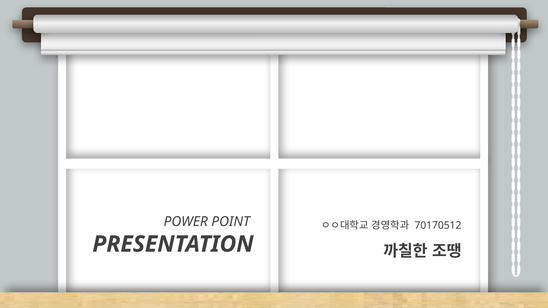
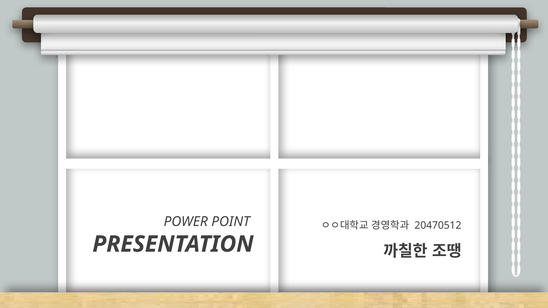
70170512: 70170512 -> 20470512 (438, 226)
